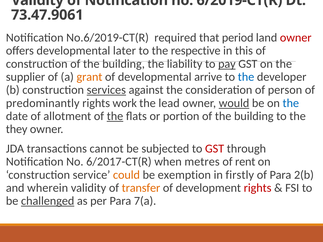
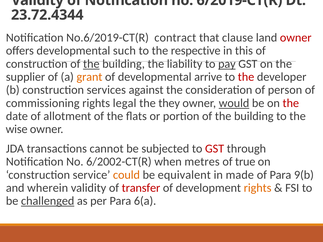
73.47.9061: 73.47.9061 -> 23.72.4344 (47, 15)
required: required -> contract (175, 38)
period: period -> clause (238, 38)
later: later -> such (124, 51)
the underline: none -> present (91, 64)
the colour: blue -> red (246, 77)
services underline: present -> none (106, 90)
predominantly: predominantly -> commissioning (43, 103)
work: work -> legal (125, 103)
lead: lead -> they (169, 103)
the colour: blue -> red (291, 103)
the underline: present -> none (115, 116)
they: they -> wise (17, 129)
6/2017-CT(R: 6/2017-CT(R -> 6/2002-CT(R (119, 162)
rent: rent -> true (245, 162)
exemption: exemption -> equivalent (184, 175)
firstly: firstly -> made (240, 175)
2(b: 2(b -> 9(b (304, 175)
transfer colour: orange -> red (141, 188)
rights colour: red -> orange (258, 188)
7(a: 7(a -> 6(a (145, 201)
